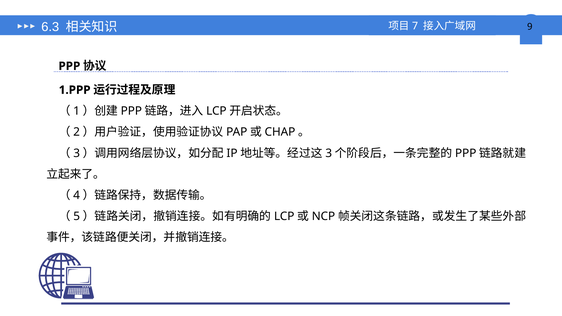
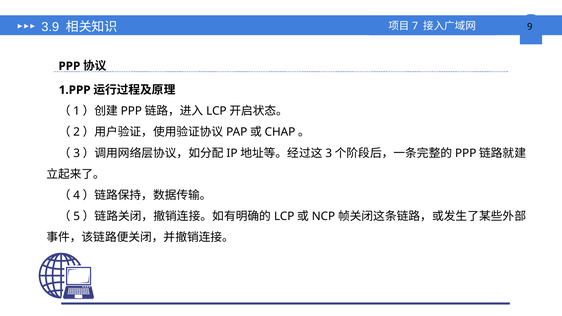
6.3: 6.3 -> 3.9 (50, 27)
